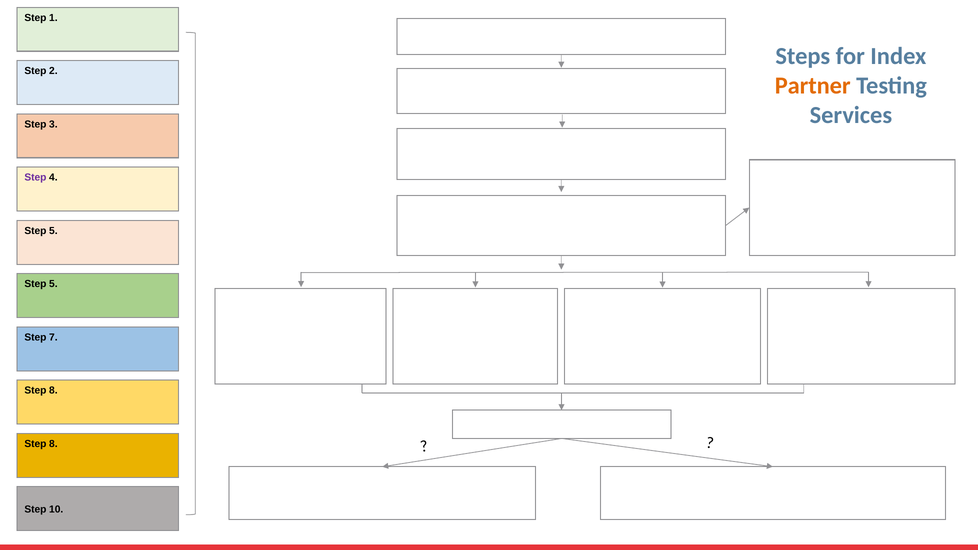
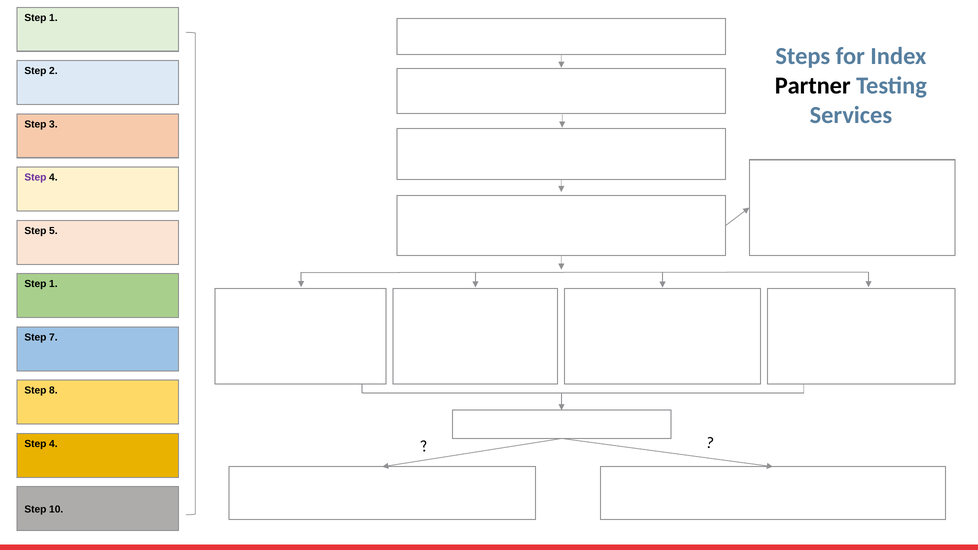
Partner colour: orange -> black (813, 86)
5: 5 -> 1 (53, 284)
8: 8 -> 4 (53, 444)
